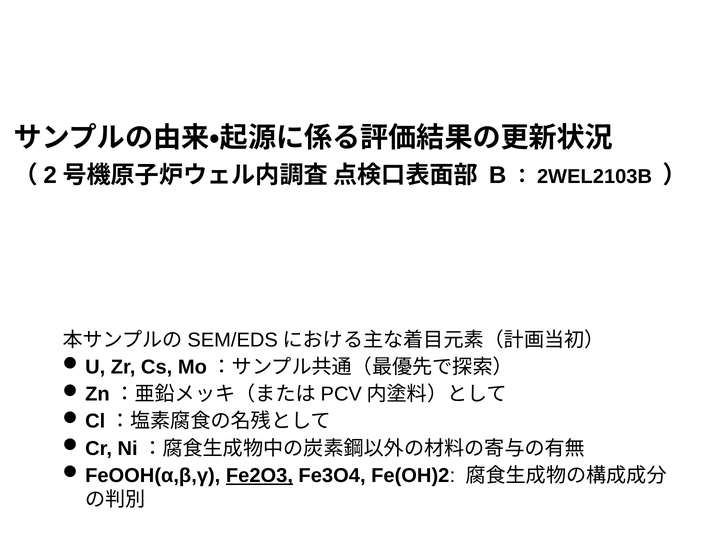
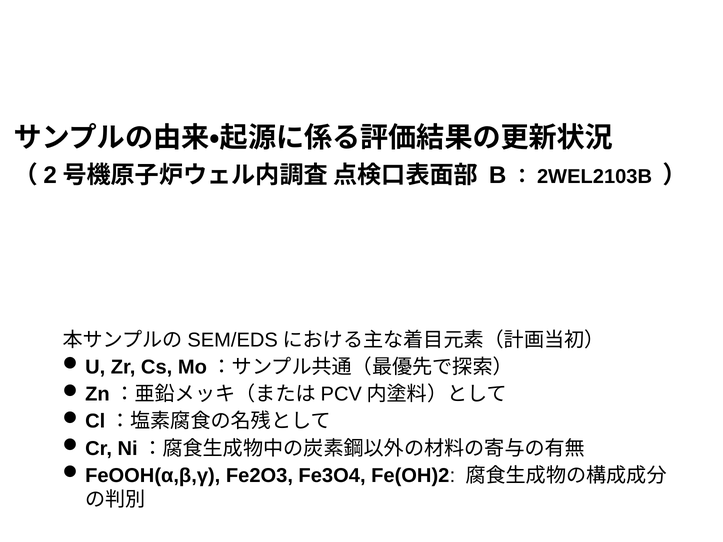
Fe2O3 underline: present -> none (259, 476)
